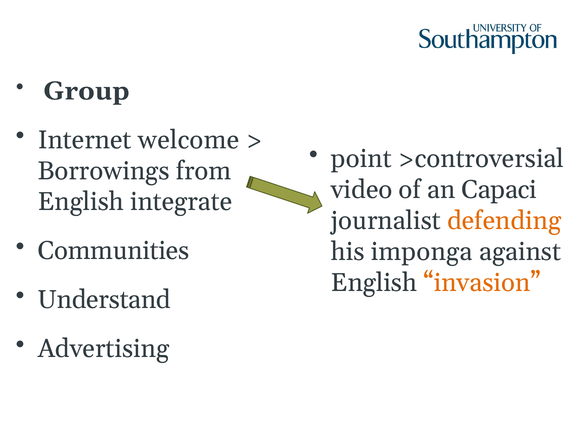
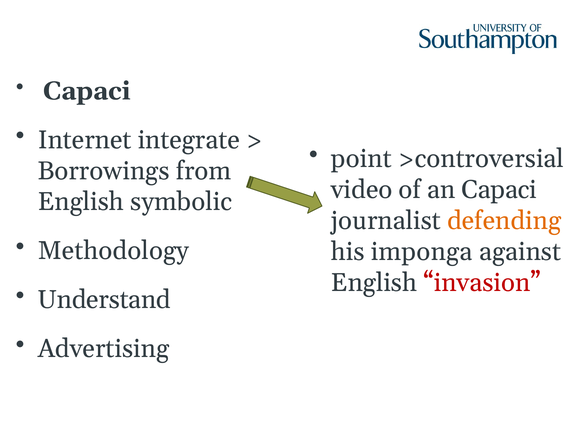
Group: Group -> Capaci (87, 91)
welcome: welcome -> integrate (189, 140)
integrate: integrate -> symbolic (181, 202)
Communities: Communities -> Methodology (113, 251)
invasion colour: orange -> red (482, 283)
